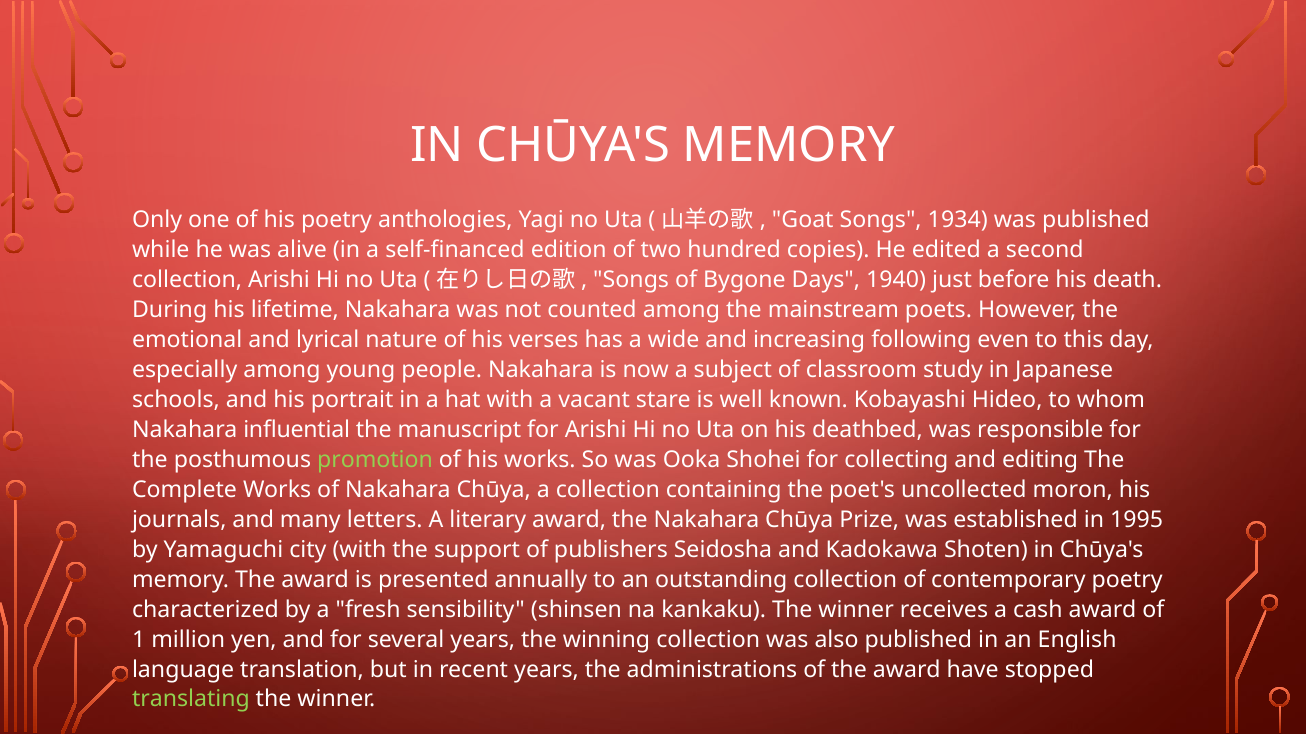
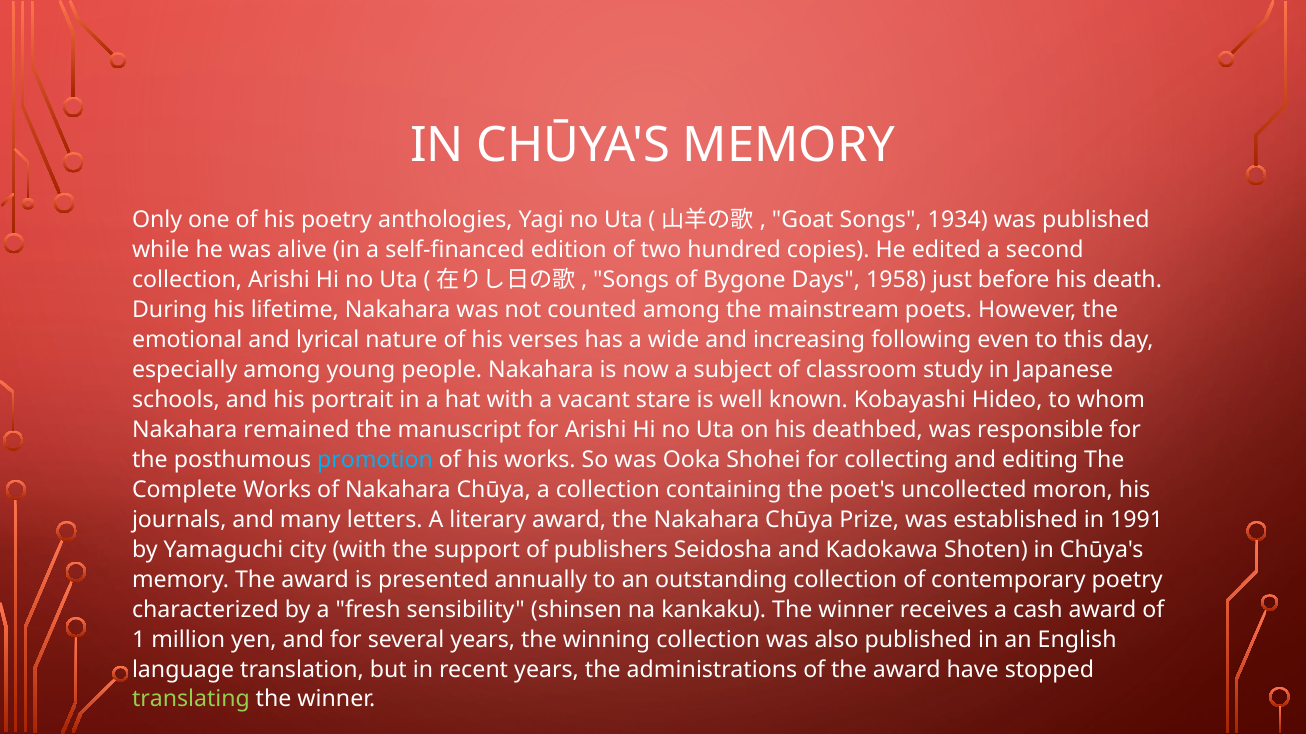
1940: 1940 -> 1958 (896, 280)
influential: influential -> remained (296, 430)
promotion colour: light green -> light blue (375, 460)
1995: 1995 -> 1991 (1137, 520)
